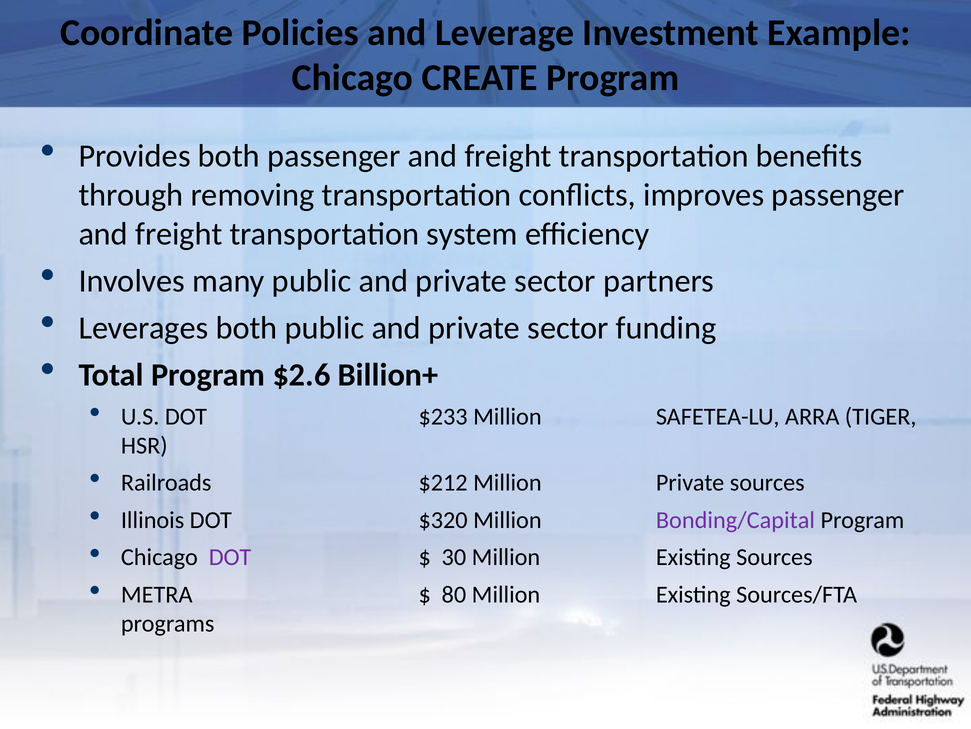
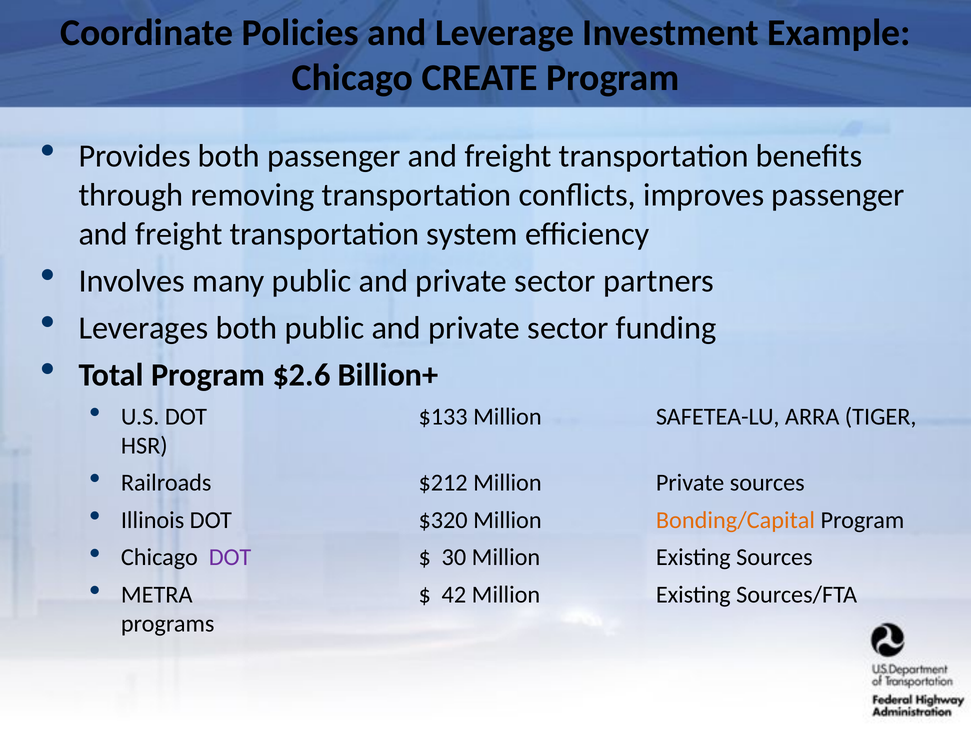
$233: $233 -> $133 (443, 416)
Bonding/Capital colour: purple -> orange (735, 520)
80: 80 -> 42 (454, 594)
